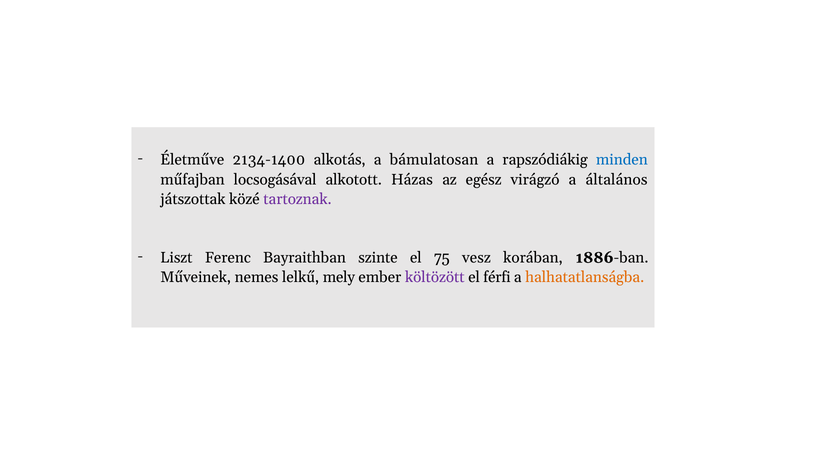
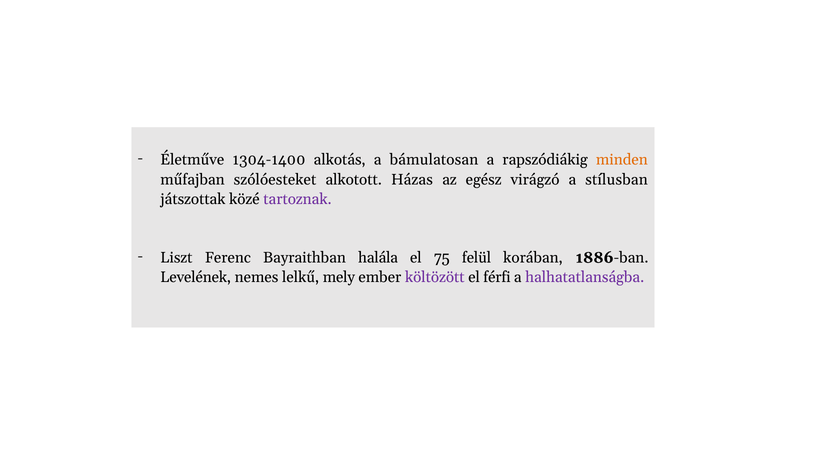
2134-1400: 2134-1400 -> 1304-1400 (269, 160)
minden colour: blue -> orange (622, 160)
locsogásával: locsogásával -> szólóesteket (275, 180)
általános: általános -> stílusban (617, 180)
szinte: szinte -> halála (378, 258)
vesz: vesz -> felül (477, 258)
Műveinek: Műveinek -> Levelének (196, 277)
halhatatlanságba colour: orange -> purple (585, 277)
